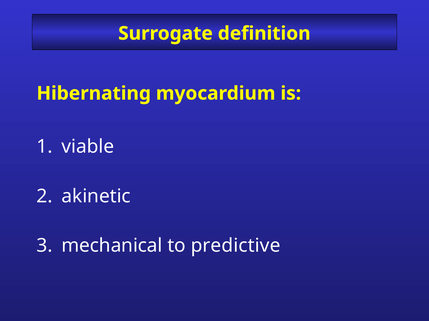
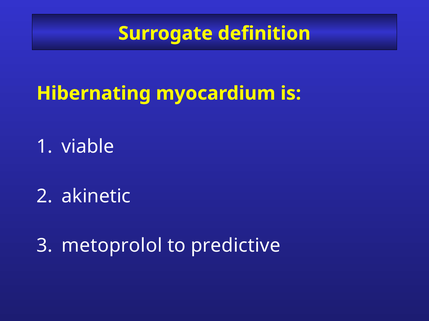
mechanical: mechanical -> metoprolol (112, 246)
